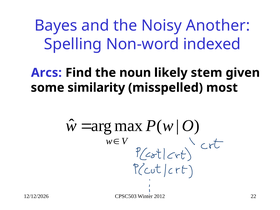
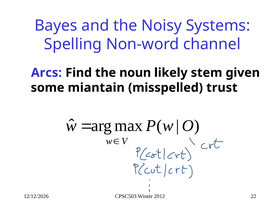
Another: Another -> Systems (218, 26)
indexed: indexed -> channel (212, 44)
similarity: similarity -> miantain (96, 88)
most: most -> trust (222, 88)
